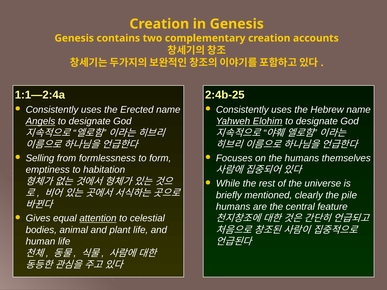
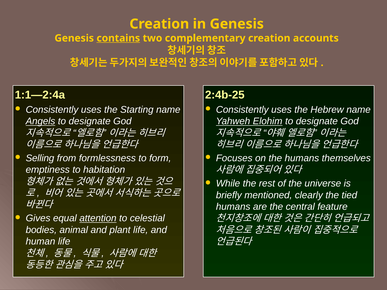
contains underline: none -> present (118, 38)
Erected: Erected -> Starting (137, 110)
pile: pile -> tied (349, 195)
